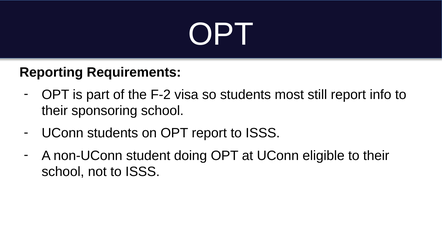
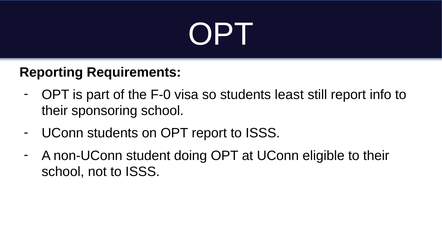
F-2: F-2 -> F-0 (161, 94)
most: most -> least (289, 94)
